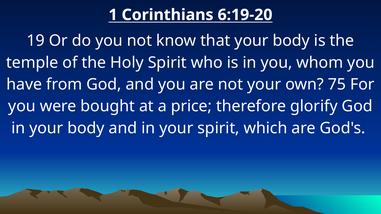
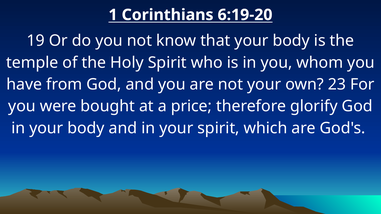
75: 75 -> 23 (337, 85)
